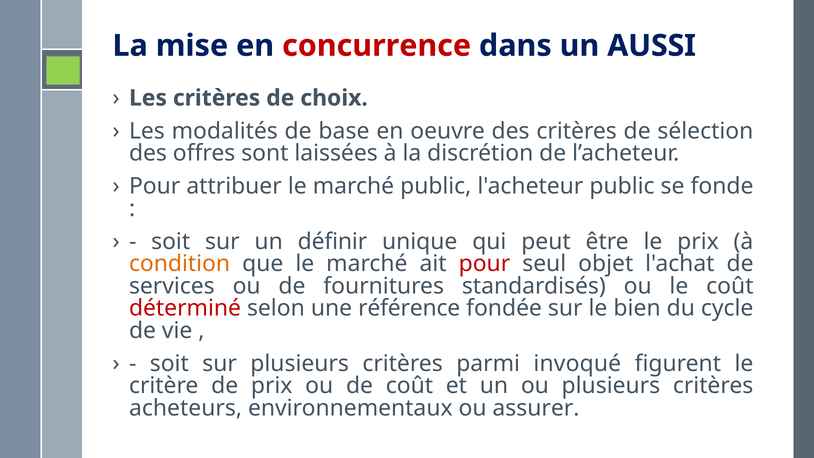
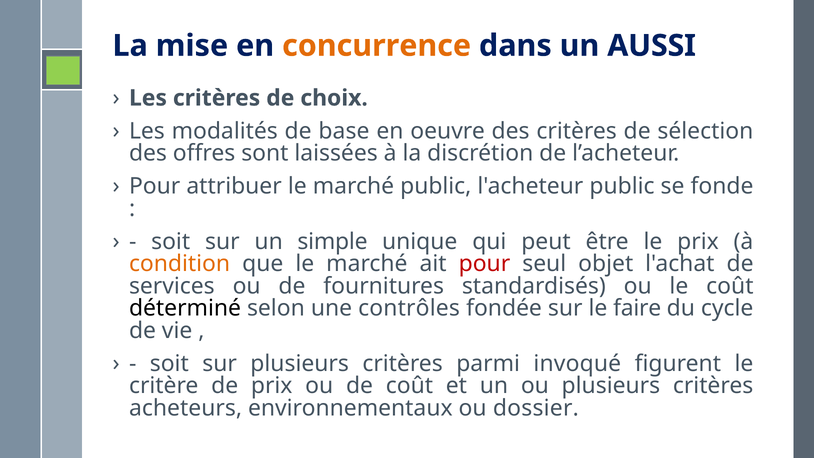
concurrence colour: red -> orange (377, 46)
définir: définir -> simple (333, 241)
déterminé colour: red -> black (185, 308)
référence: référence -> contrôles (409, 308)
bien: bien -> faire (637, 308)
assurer: assurer -> dossier (536, 408)
